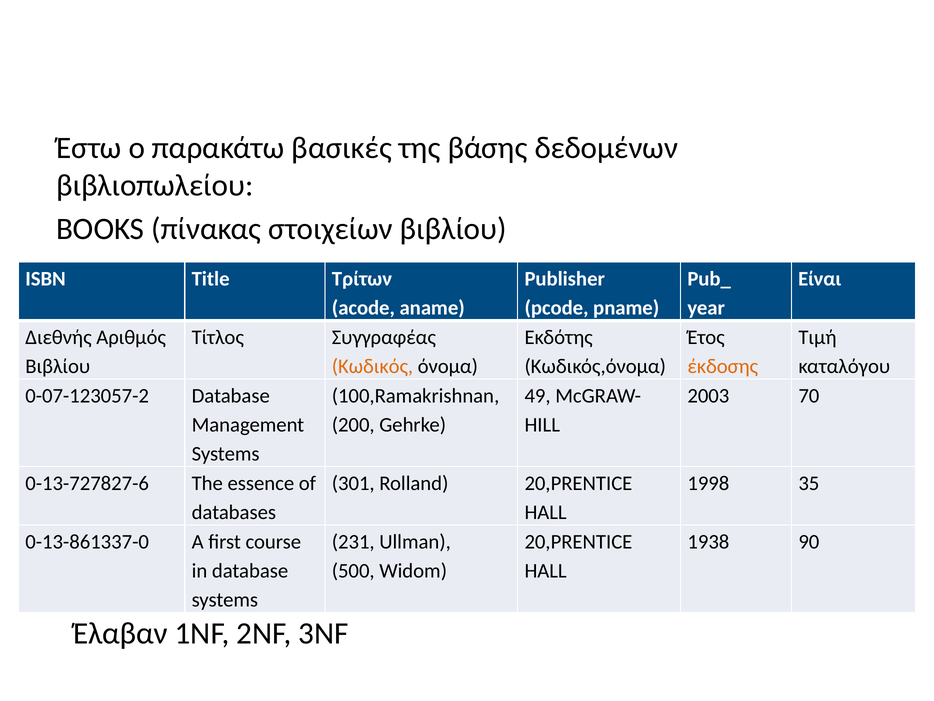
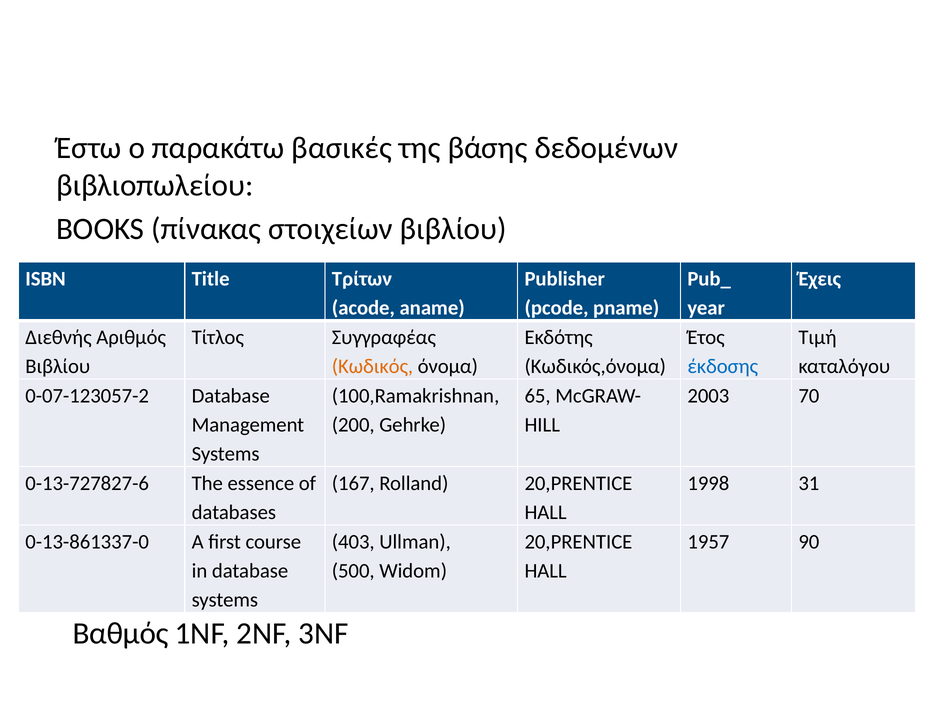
Είναι: Είναι -> Έχεις (820, 279)
έκδοσης colour: orange -> blue (723, 366)
49: 49 -> 65 (538, 395)
301: 301 -> 167 (353, 483)
35: 35 -> 31 (809, 483)
231: 231 -> 403 (353, 541)
1938: 1938 -> 1957 (708, 541)
Έλαβαν: Έλαβαν -> Βαθμός (121, 633)
